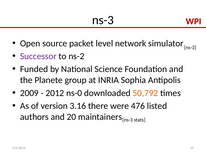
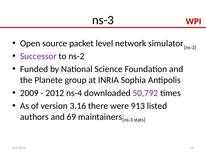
ns-0: ns-0 -> ns-4 (74, 93)
50,792 colour: orange -> purple (145, 93)
476: 476 -> 913 (138, 105)
20: 20 -> 69 (71, 116)
